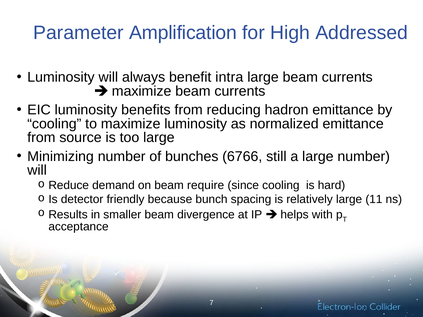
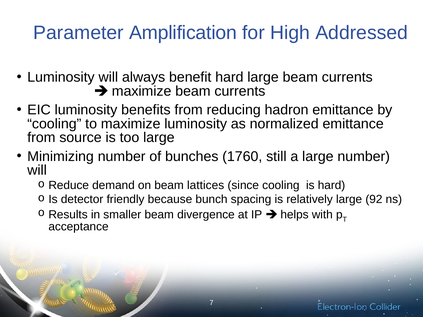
benefit intra: intra -> hard (229, 77)
6766: 6766 -> 1760 (242, 156)
require: require -> lattices (206, 185)
11: 11 -> 92 (374, 200)
